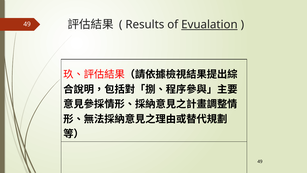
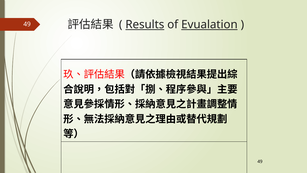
Results underline: none -> present (145, 25)
